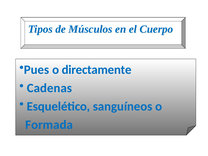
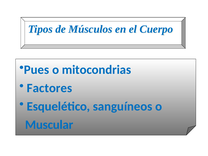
directamente: directamente -> mitocondrias (97, 70)
Cadenas: Cadenas -> Factores (49, 88)
Formada: Formada -> Muscular (49, 125)
